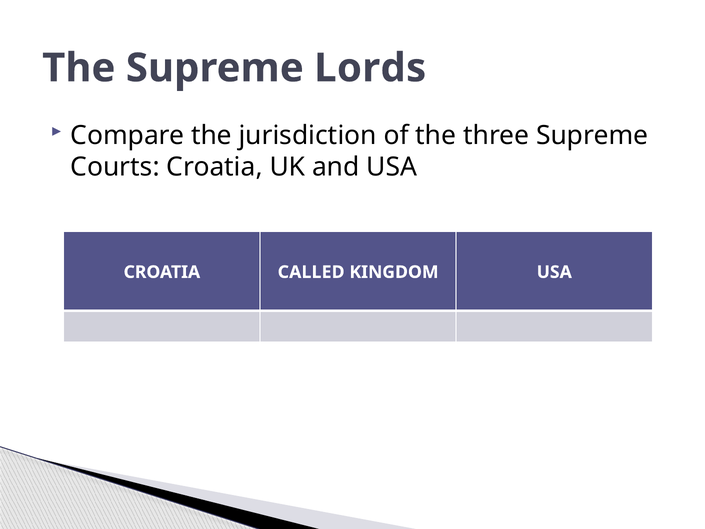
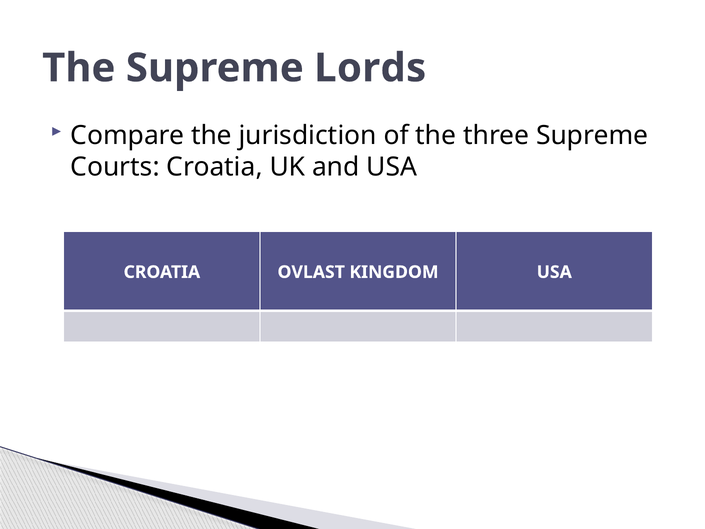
CALLED: CALLED -> OVLAST (311, 272)
